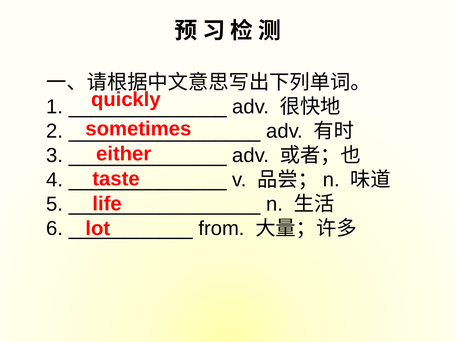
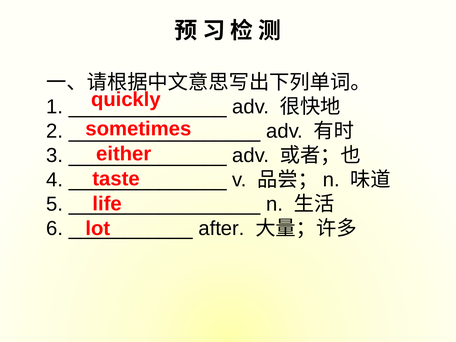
from: from -> after (222, 228)
